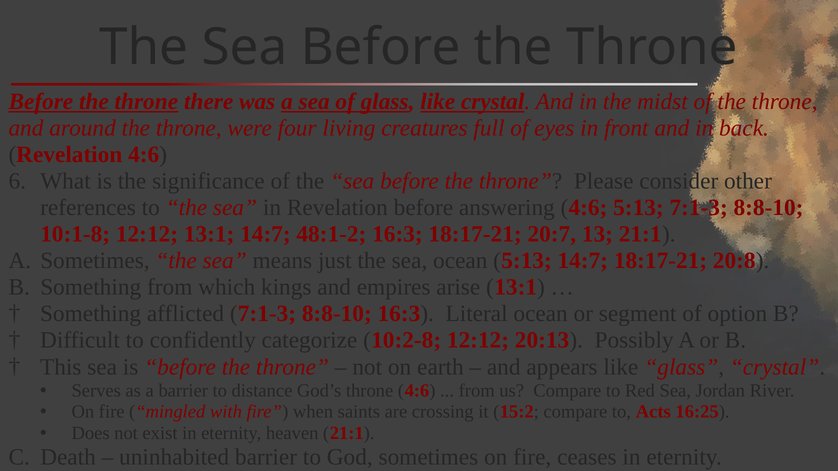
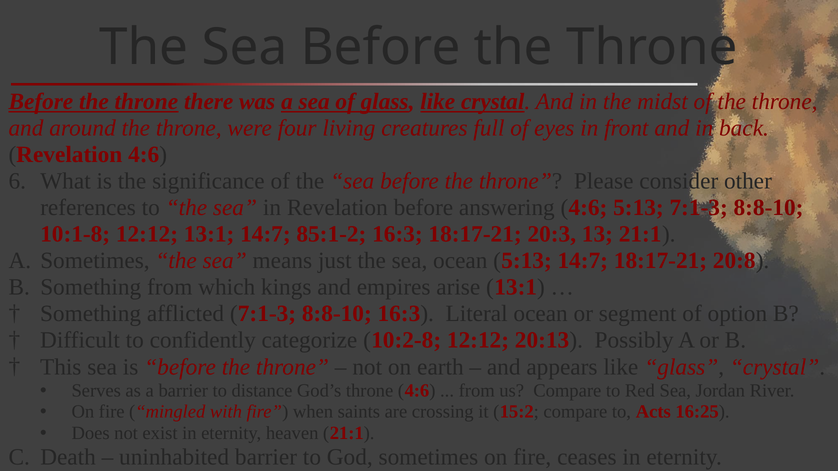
48:1-2: 48:1-2 -> 85:1-2 (331, 234)
20:7: 20:7 -> 20:3 (552, 234)
